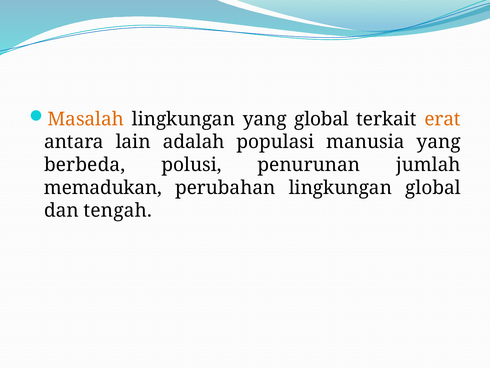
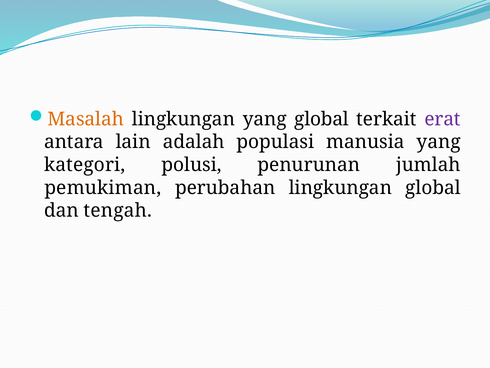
erat colour: orange -> purple (443, 119)
berbeda: berbeda -> kategori (85, 165)
memadukan: memadukan -> pemukiman (103, 188)
